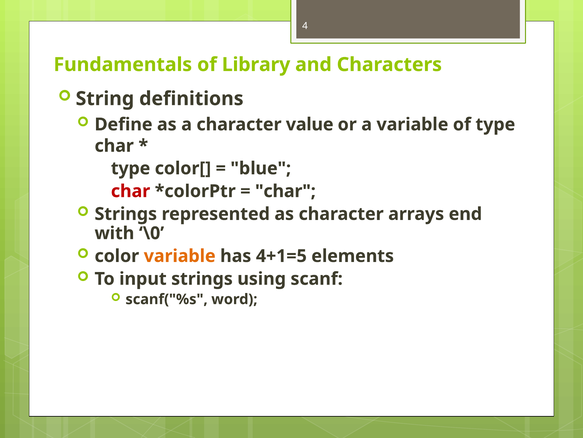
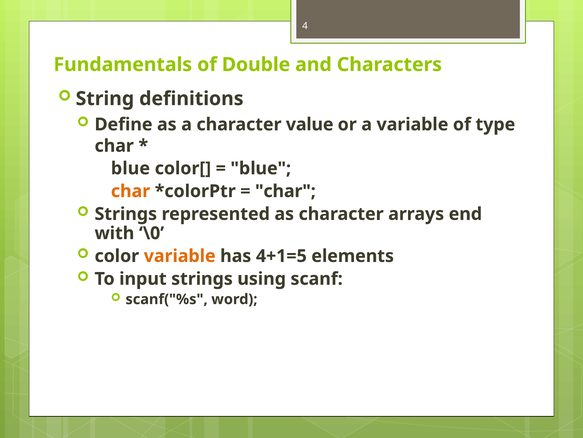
Library: Library -> Double (256, 65)
type: type -> blue (130, 168)
char colour: red -> orange (131, 191)
